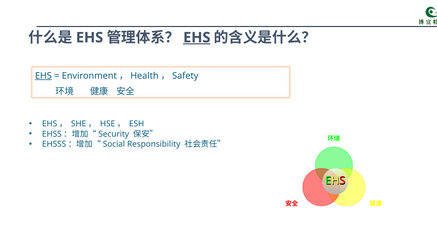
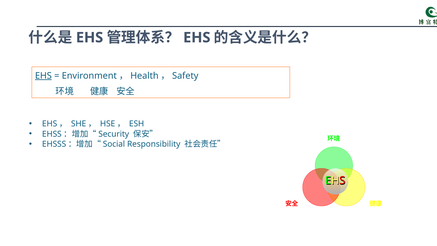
EHS underline: present -> none (197, 38)
